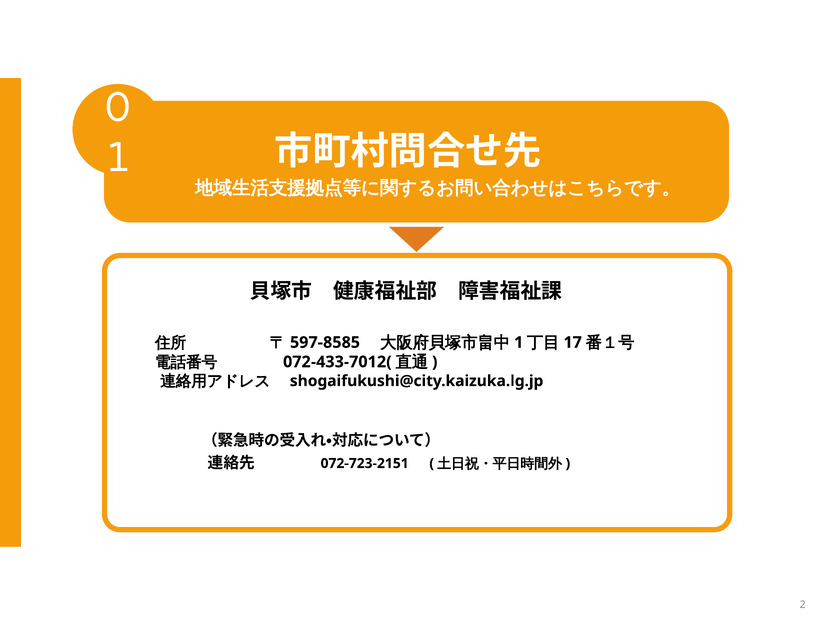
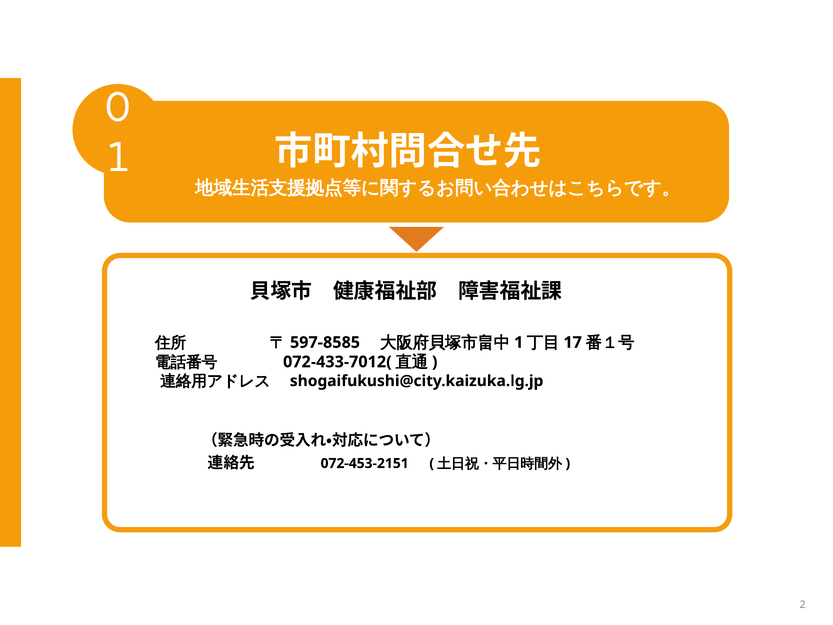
072-723-2151: 072-723-2151 -> 072-453-2151 (365, 463)
